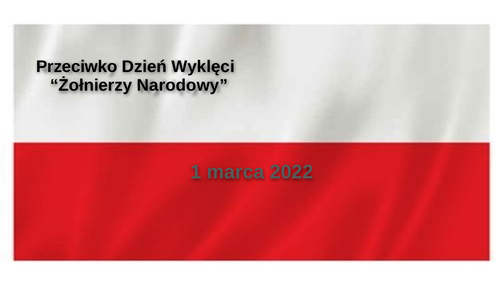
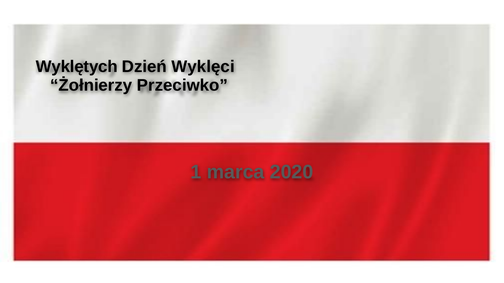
Przeciwko: Przeciwko -> Wyklętych (77, 67)
Narodowy: Narodowy -> Przeciwko (182, 86)
2022: 2022 -> 2020 (292, 173)
